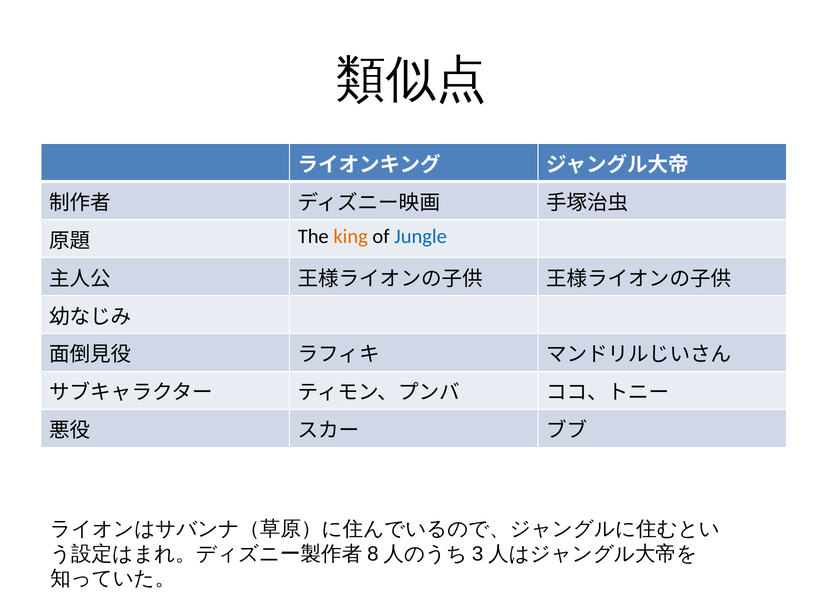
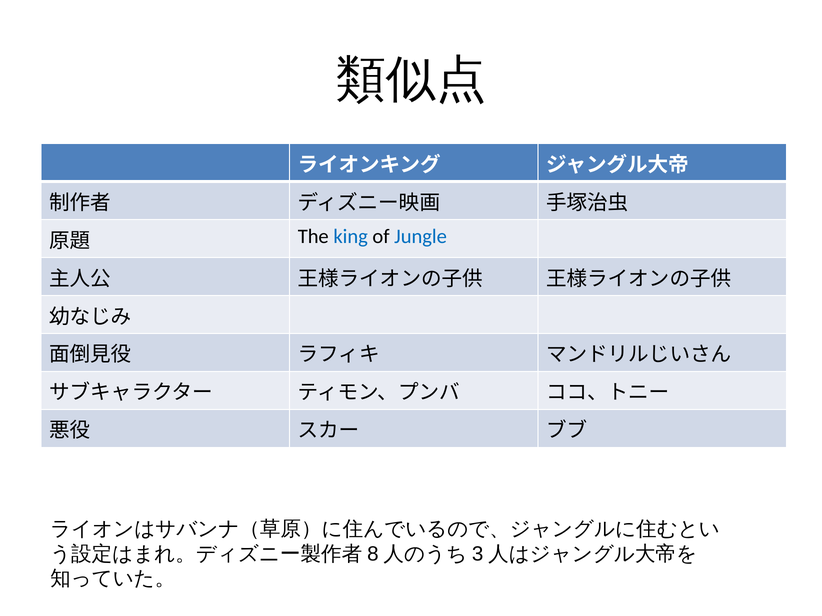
king colour: orange -> blue (351, 237)
